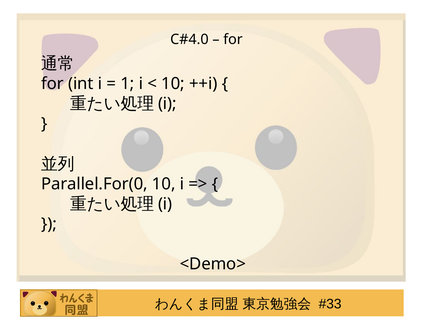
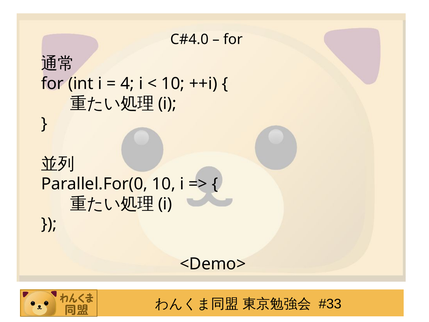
1: 1 -> 4 (127, 84)
